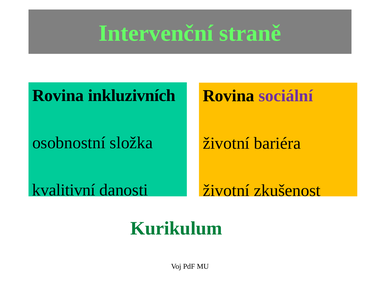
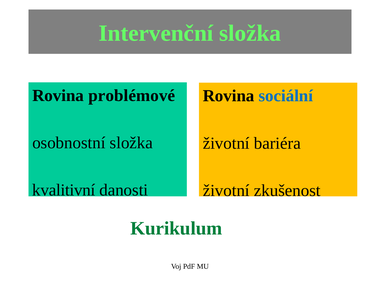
Intervenční straně: straně -> složka (250, 33)
inkluzivních: inkluzivních -> problémové (132, 96)
sociální colour: purple -> blue (286, 96)
